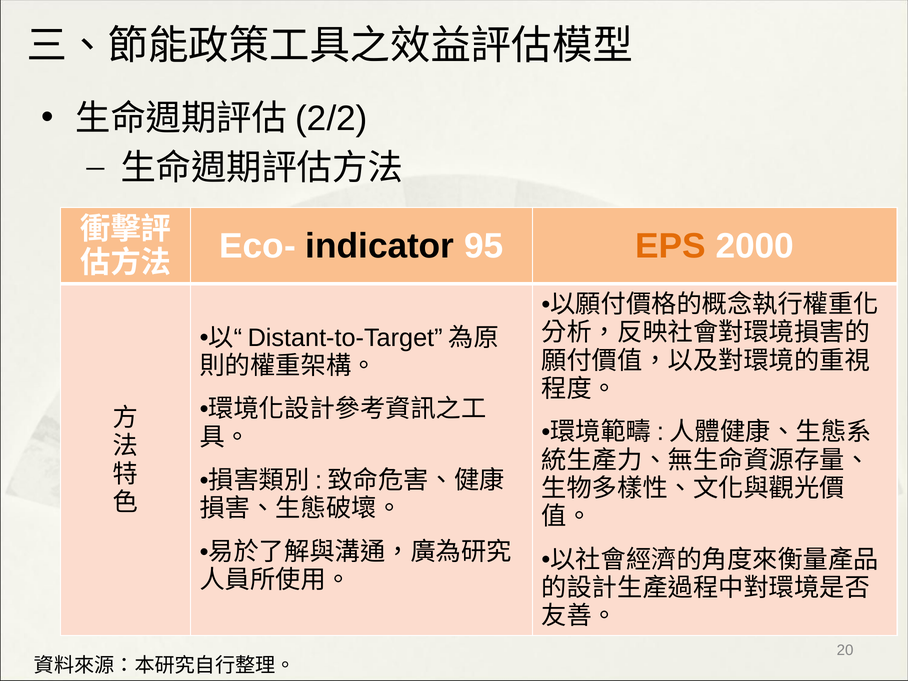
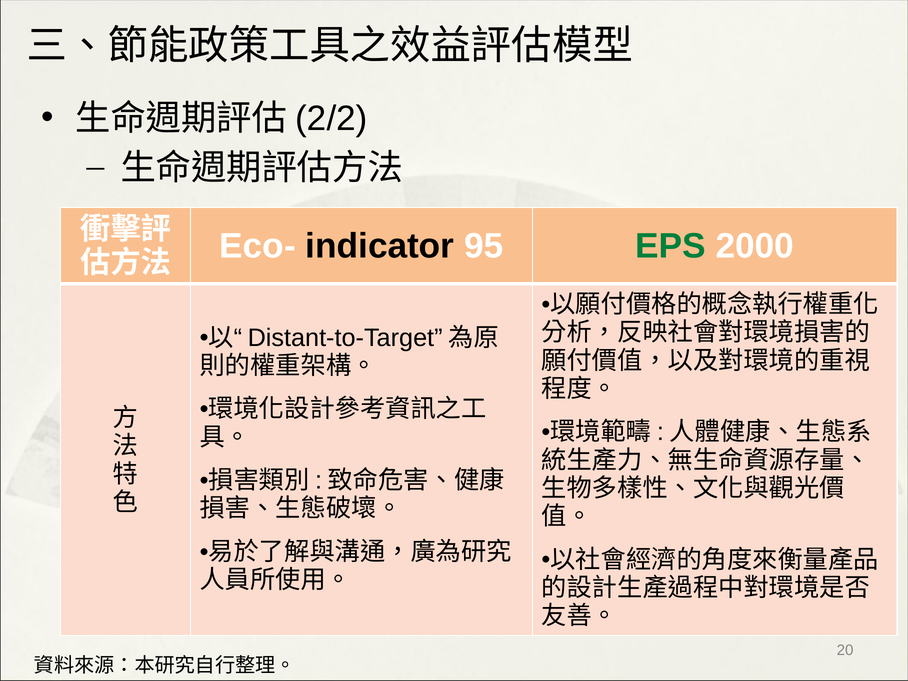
EPS colour: orange -> green (671, 246)
